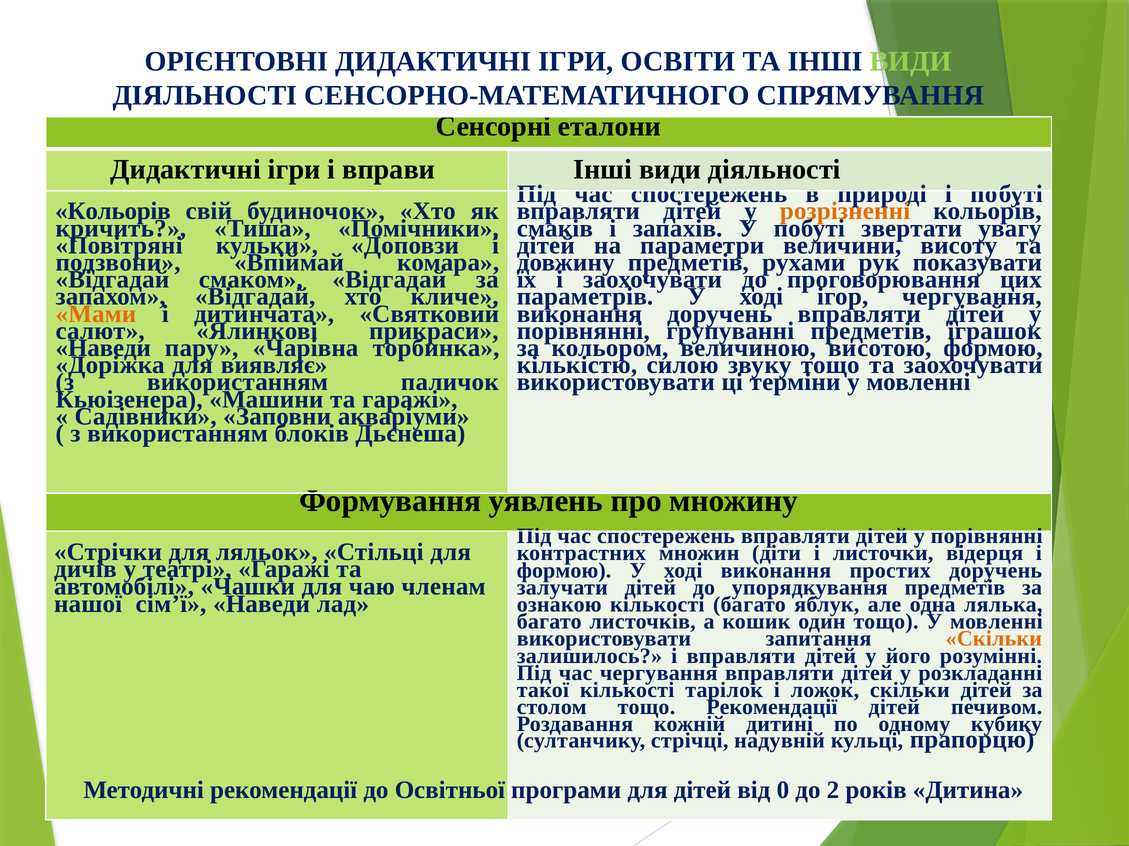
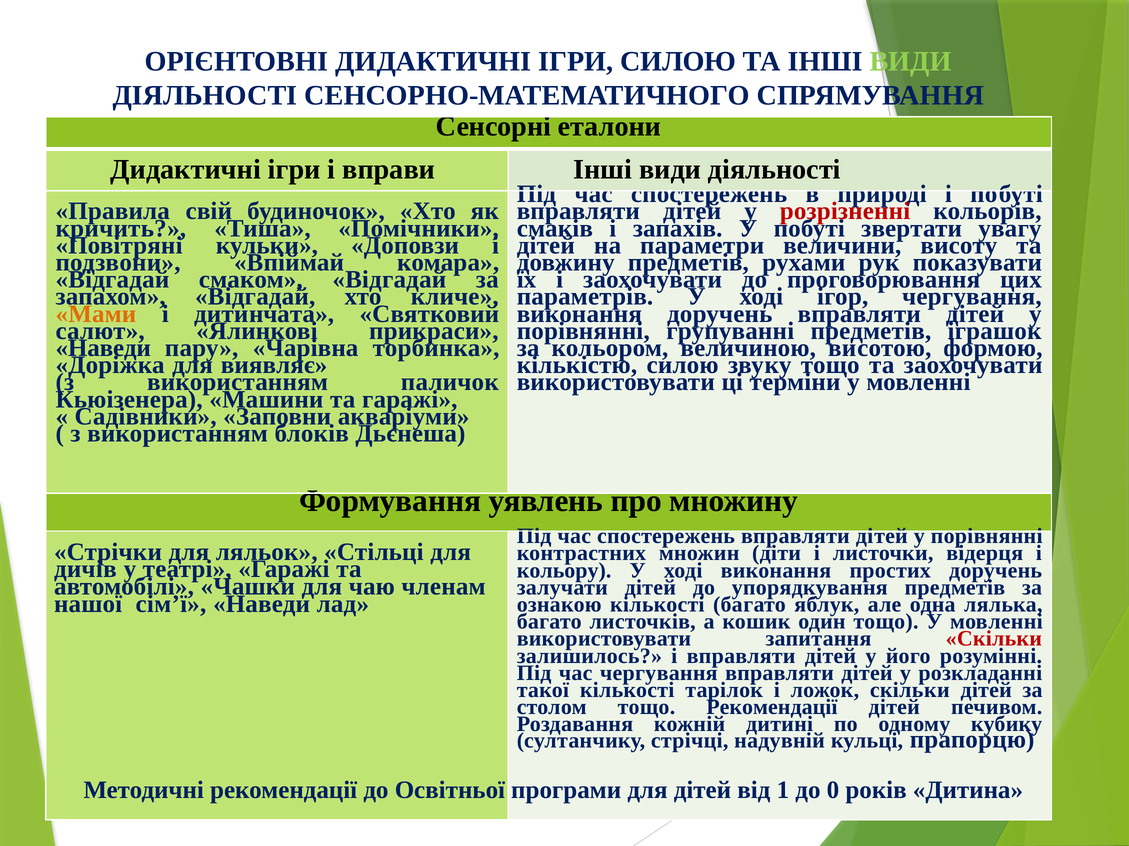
ІГРИ ОСВІТИ: ОСВІТИ -> СИЛОЮ (678, 62)
Кольорів: Кольорів -> Правила (113, 211)
розрізненні colour: orange -> red (845, 211)
формою: формою -> кольору (564, 571)
Скільки colour: orange -> red (994, 639)
0: 0 -> 1 (783, 790)
2: 2 -> 0 (833, 790)
